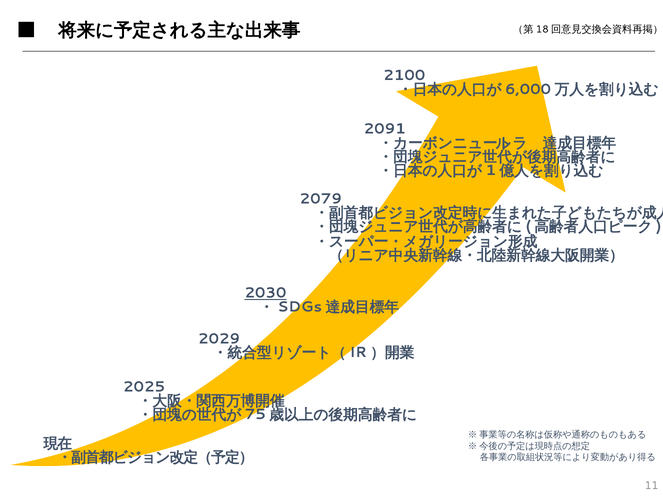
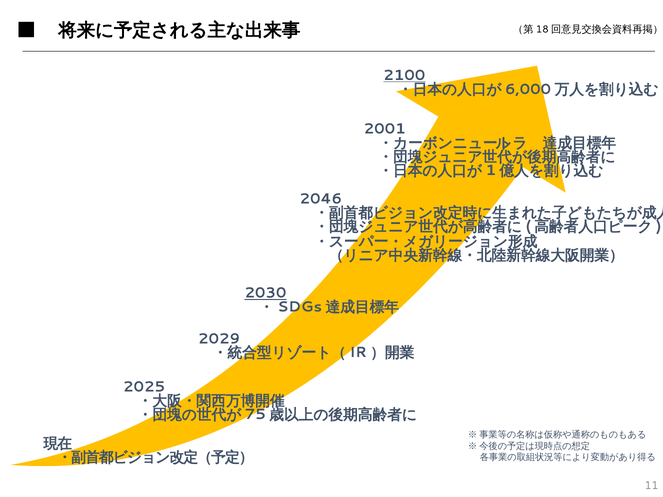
2100 underline: none -> present (404, 75)
2091: 2091 -> 2001 (385, 129)
2079: 2079 -> 2046 (321, 199)
